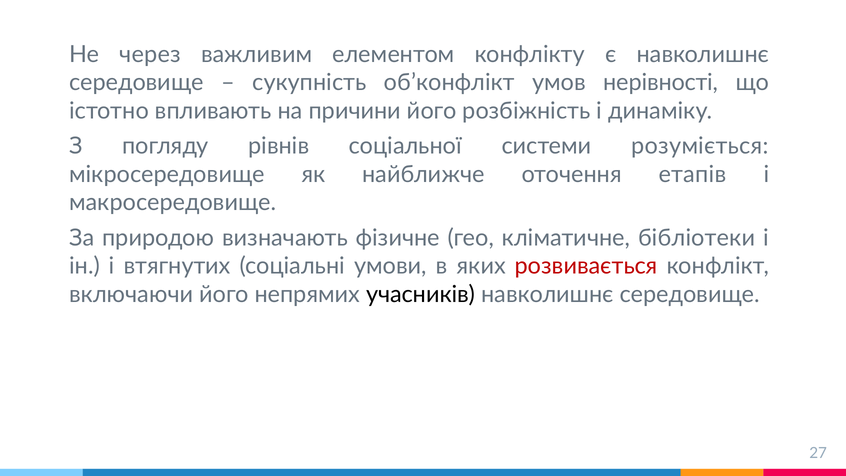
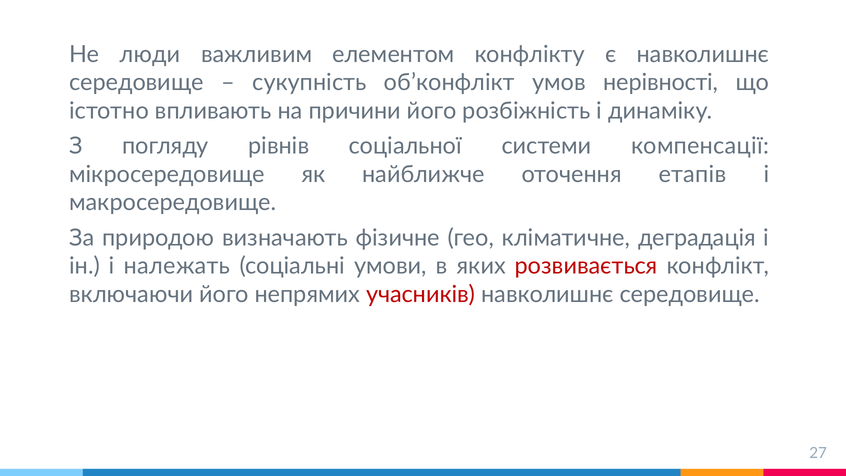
через: через -> люди (150, 54)
розуміється: розуміється -> компенсації (700, 146)
бібліотеки: бібліотеки -> деградація (697, 238)
втягнутих: втягнутих -> належать (177, 266)
учасників colour: black -> red (421, 294)
